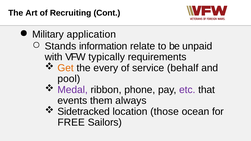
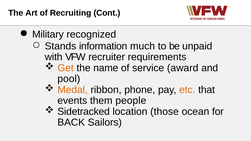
application: application -> recognized (91, 35)
relate: relate -> much (143, 46)
typically: typically -> recruiter (107, 57)
every: every -> name (106, 68)
behalf: behalf -> award (183, 68)
Medal colour: purple -> orange (73, 90)
etc colour: purple -> orange (187, 90)
always: always -> people (131, 101)
FREE: FREE -> BACK (71, 123)
